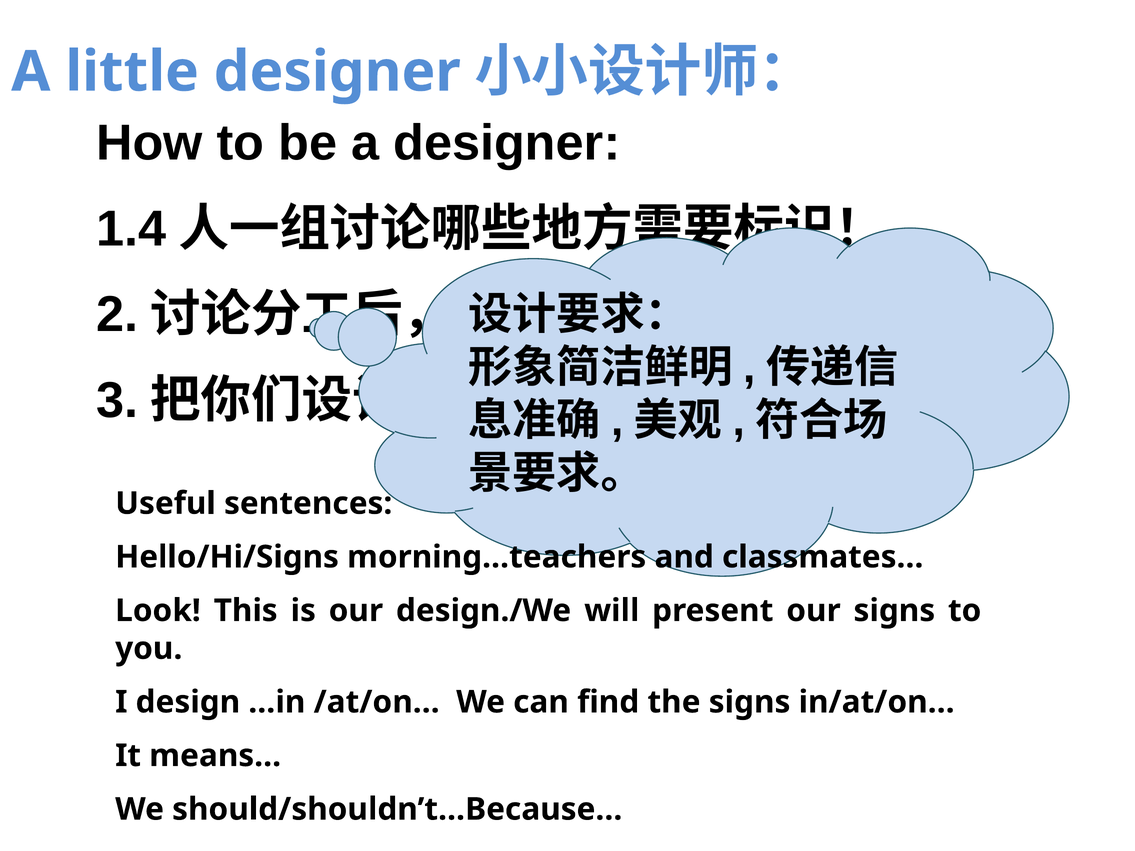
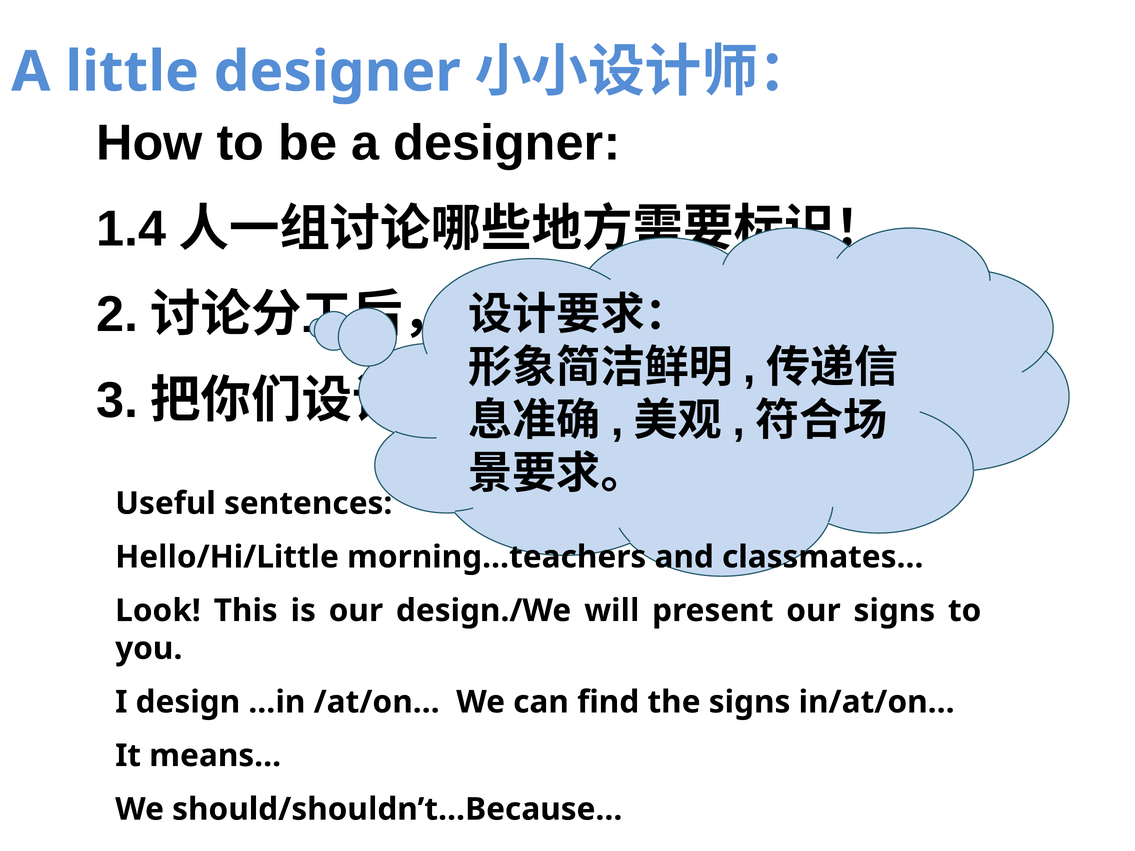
Hello/Hi/Signs: Hello/Hi/Signs -> Hello/Hi/Little (227, 557)
